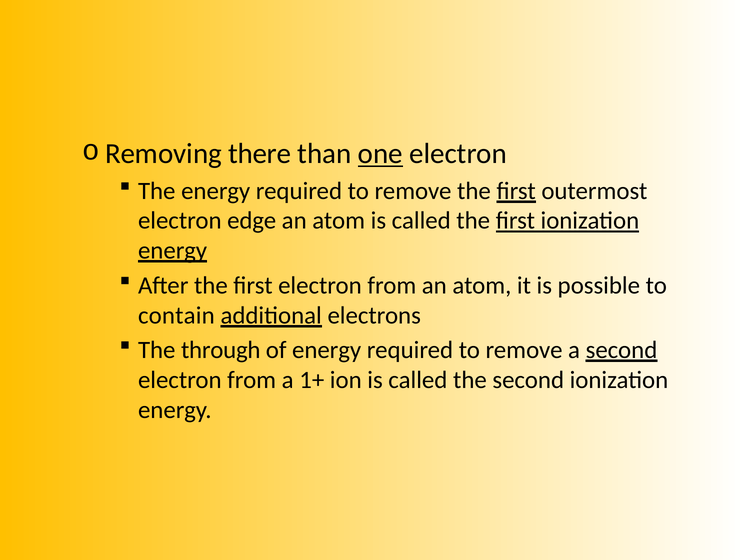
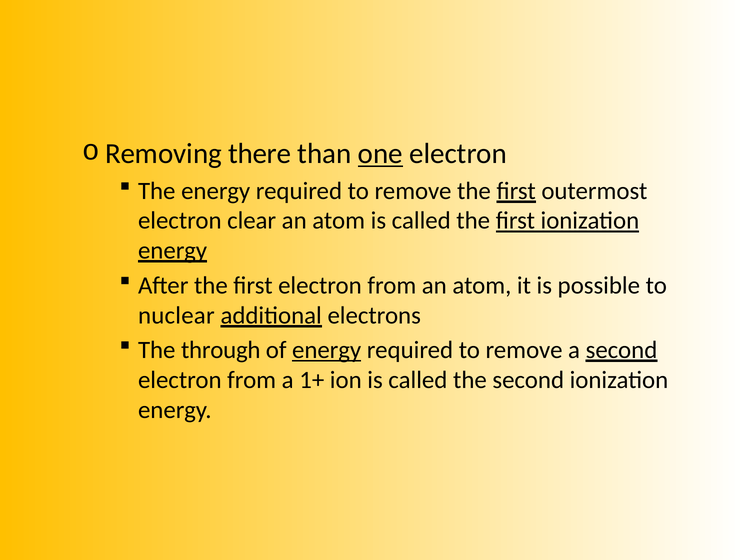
edge: edge -> clear (252, 221)
contain: contain -> nuclear (176, 315)
energy underline: none -> present (327, 350)
